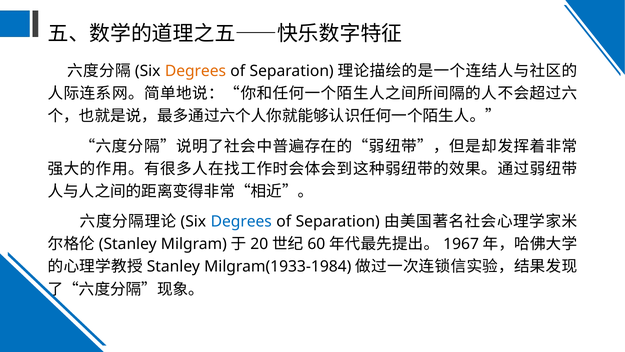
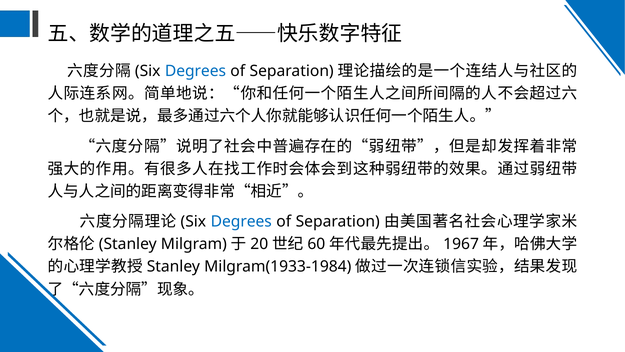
Degrees colour: orange -> blue (195, 71)
